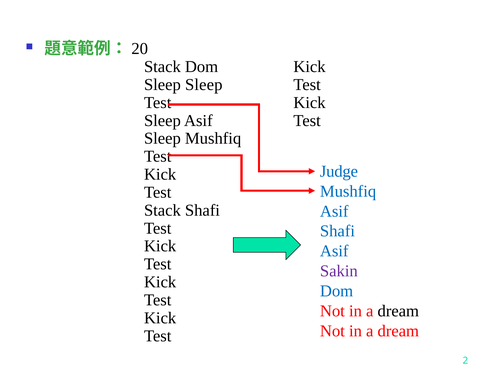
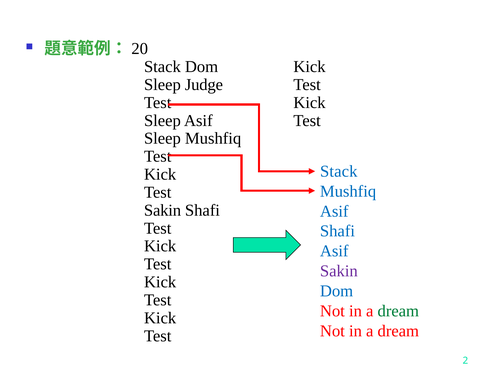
Sleep Sleep: Sleep -> Judge (204, 85)
Judge: Judge -> Stack (339, 171)
Stack: Stack -> Sakin (162, 210)
dream colour: black -> green (398, 311)
